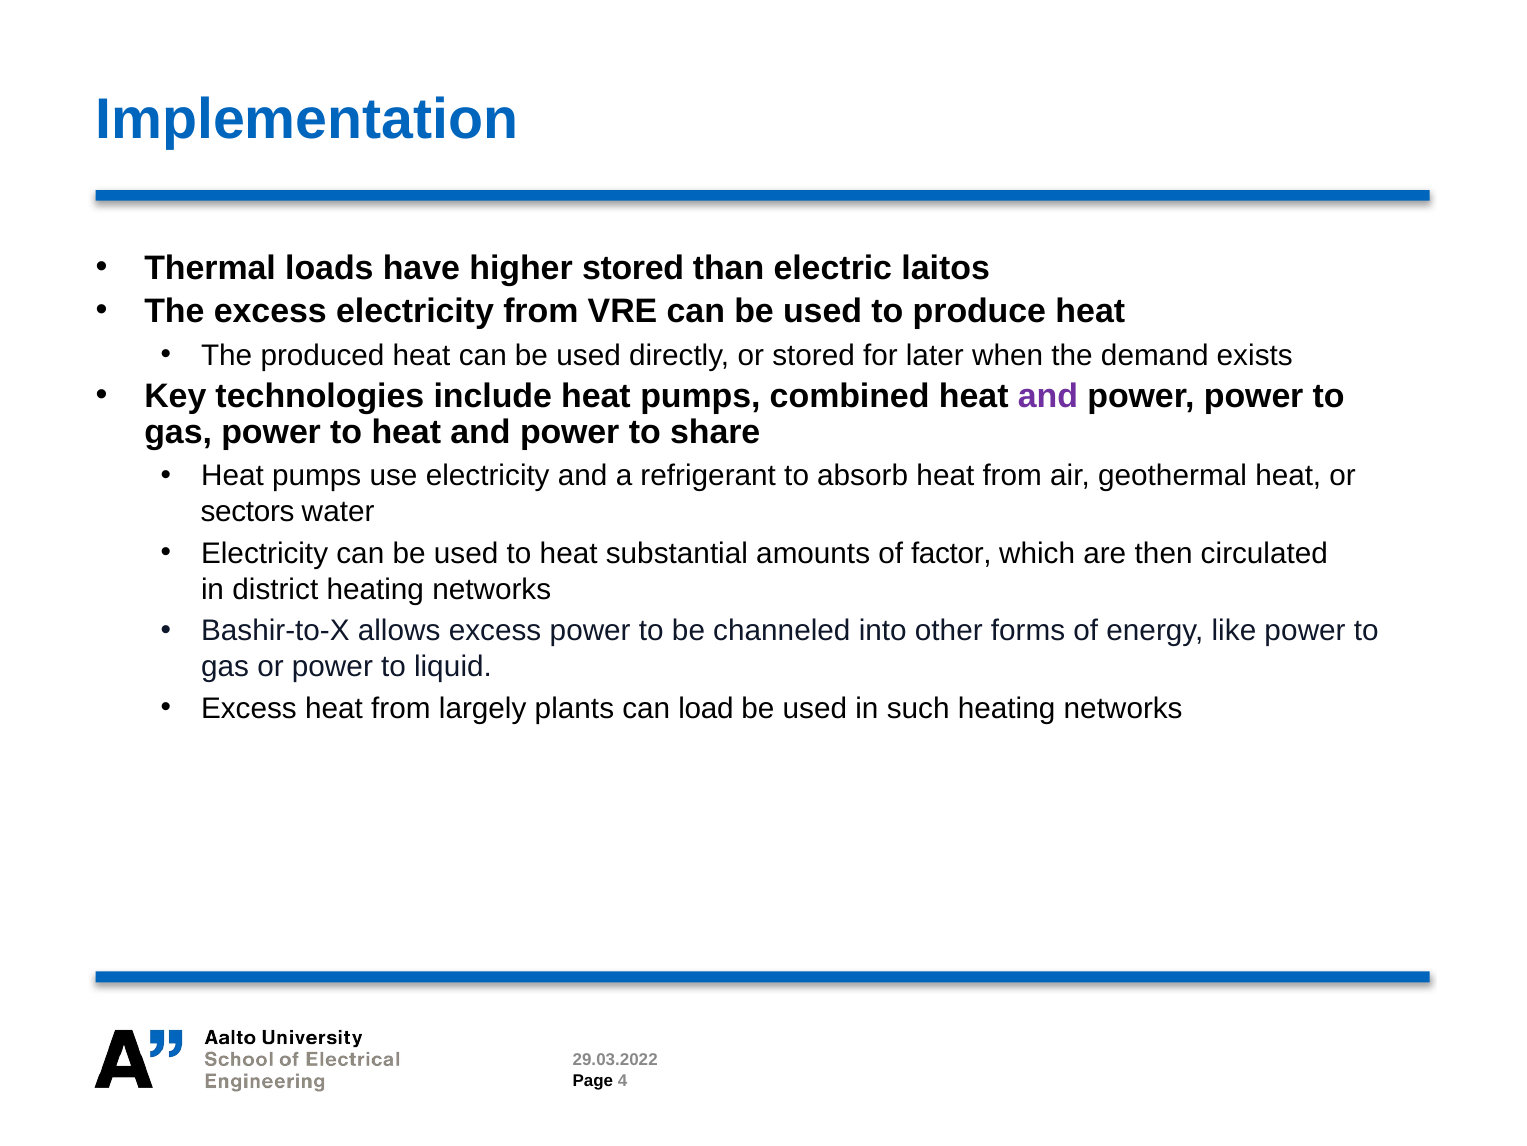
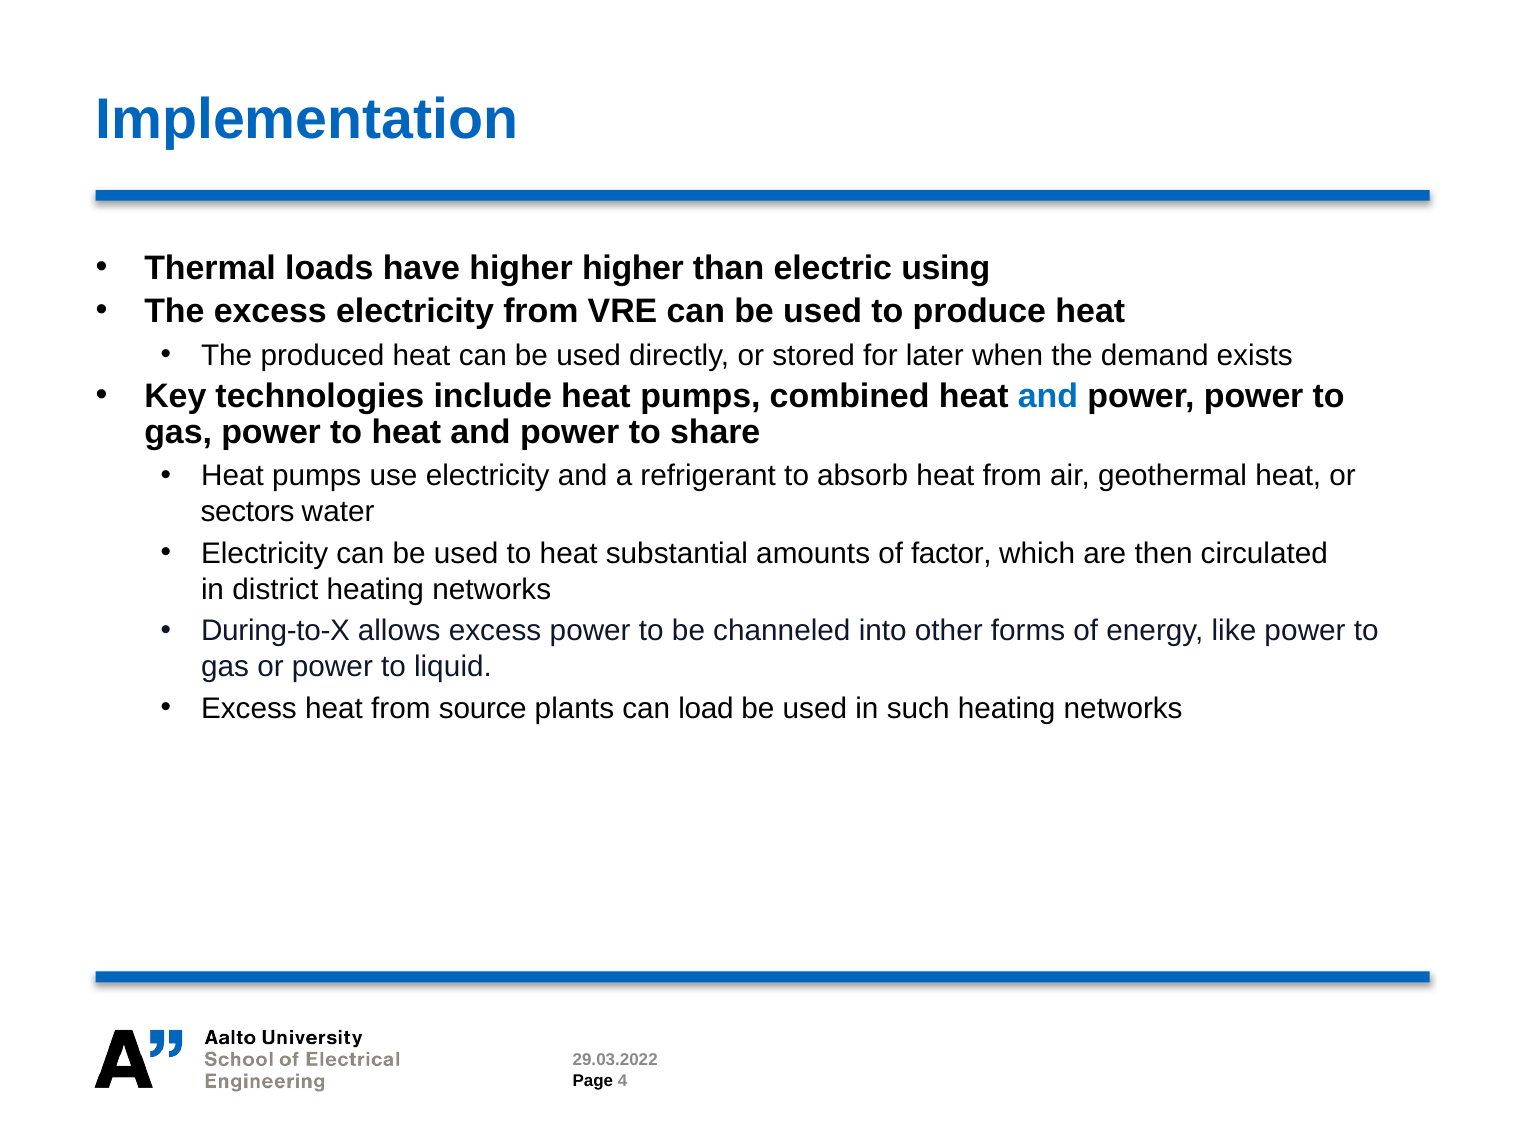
higher stored: stored -> higher (633, 268)
laitos: laitos -> using (946, 268)
and colour: purple -> blue (1048, 396)
Bashir-to-X: Bashir-to-X -> During-to-X (276, 631)
largely: largely -> source (483, 708)
